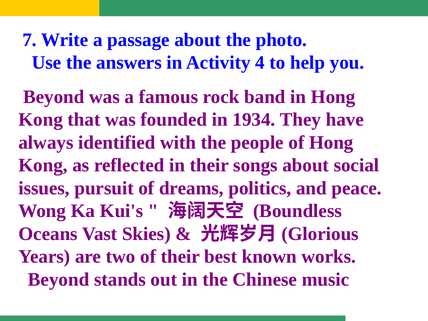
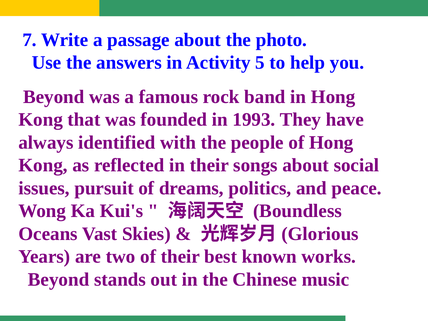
4: 4 -> 5 (260, 63)
1934: 1934 -> 1993 (254, 120)
